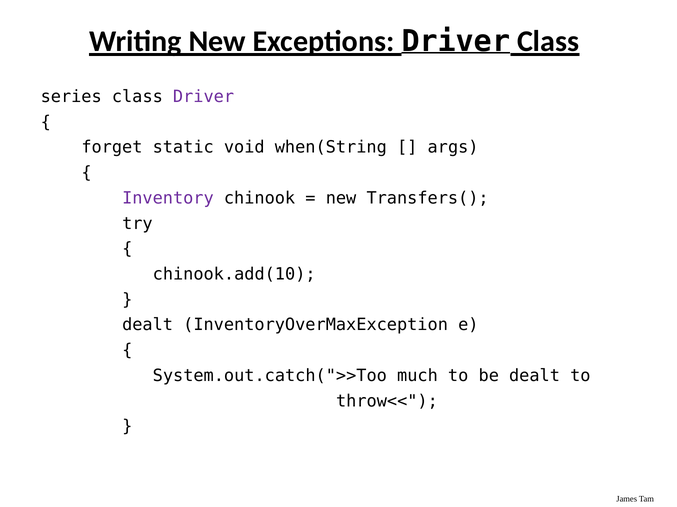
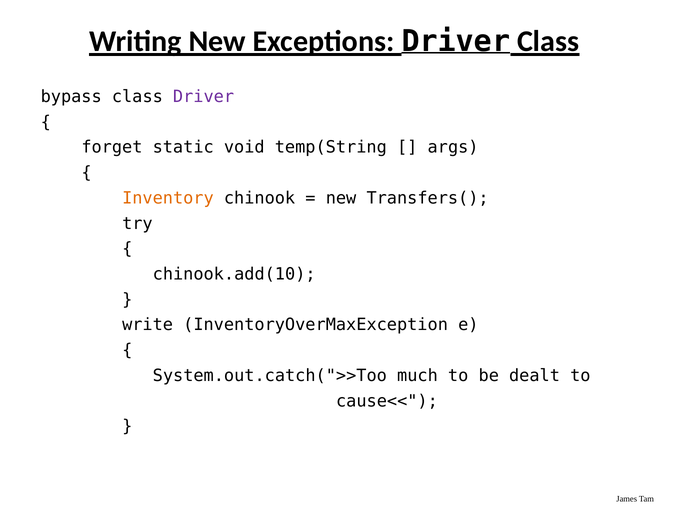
series: series -> bypass (71, 97)
when(String: when(String -> temp(String (331, 148)
Inventory colour: purple -> orange (168, 198)
dealt: dealt -> write (148, 325)
throw<<: throw<< -> cause<< (387, 402)
